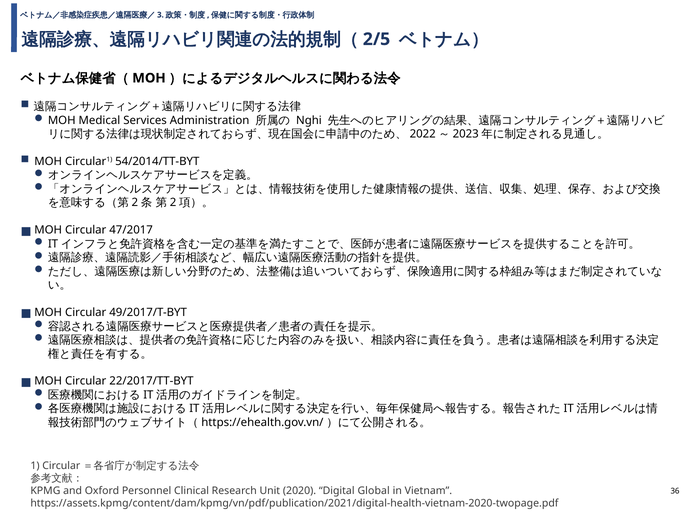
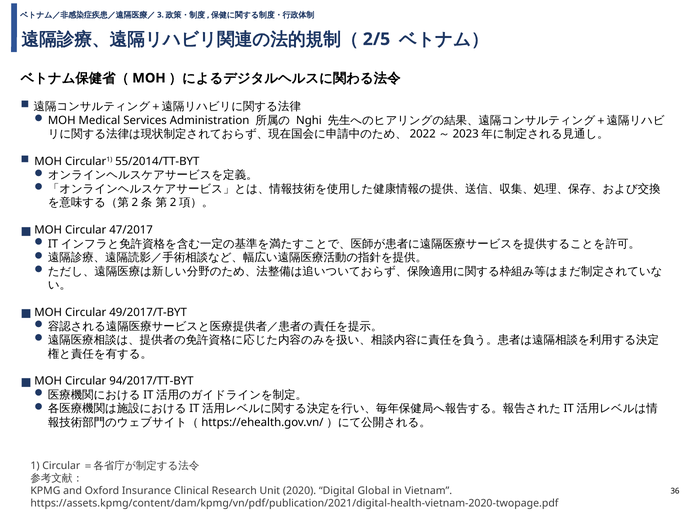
54/2014/TT-BYT: 54/2014/TT-BYT -> 55/2014/TT-BYT (157, 162)
22/2017/TT-BYT: 22/2017/TT-BYT -> 94/2017/TT-BYT (151, 381)
Personnel: Personnel -> Insurance (147, 491)
